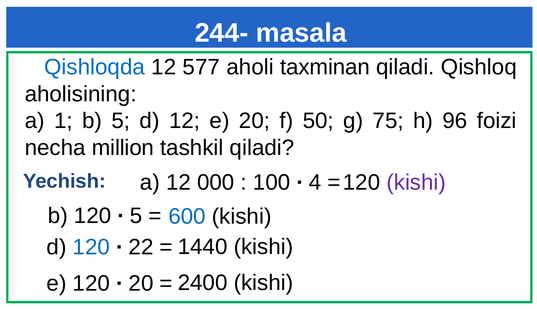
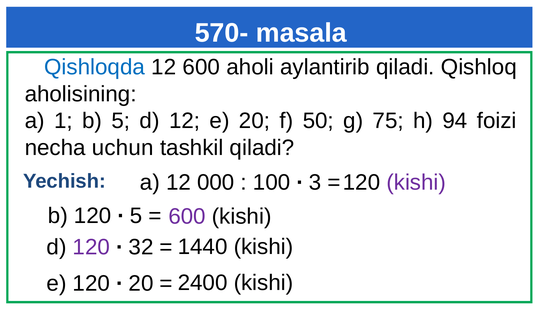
244-: 244- -> 570- (222, 33)
12 577: 577 -> 600 (201, 67)
taxminan: taxminan -> aylantirib (325, 67)
96: 96 -> 94 (455, 121)
million: million -> uchun (123, 148)
4: 4 -> 3 (315, 183)
600 colour: blue -> purple (187, 217)
120 colour: blue -> purple (91, 247)
22: 22 -> 32 (141, 247)
